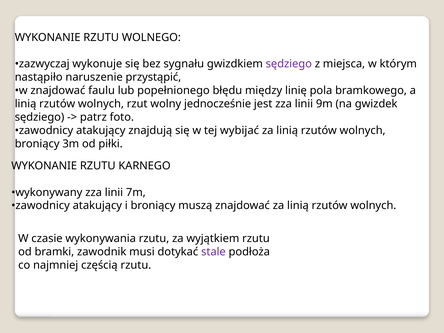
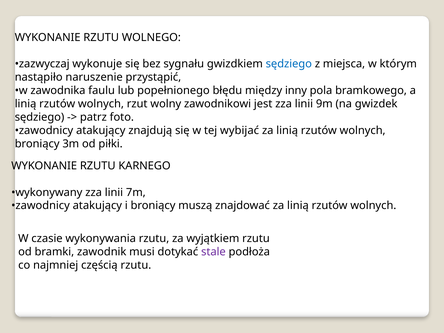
sędziego colour: purple -> blue (289, 64)
w znajdować: znajdować -> zawodnika (58, 91)
linię: linię -> inny (296, 91)
jednocześnie: jednocześnie -> zawodnikowi (218, 104)
